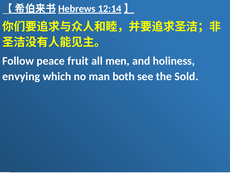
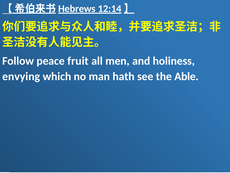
both: both -> hath (124, 76)
Sold: Sold -> Able (187, 76)
